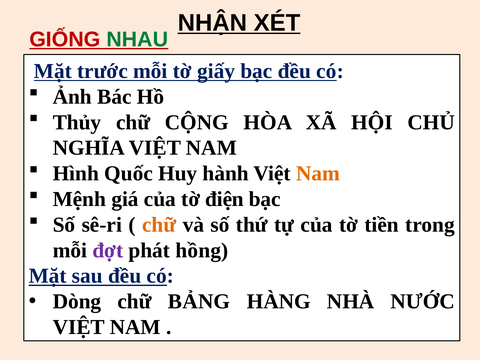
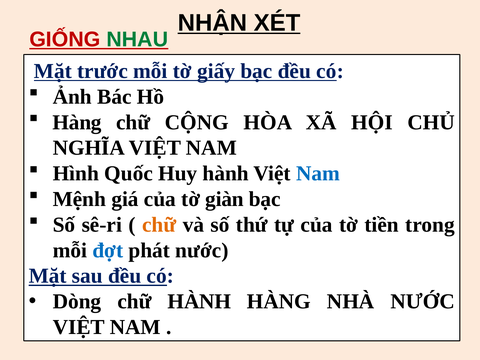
Thủy: Thủy -> Hàng (77, 122)
Nam colour: orange -> blue (318, 174)
điện: điện -> giàn (225, 199)
đợt colour: purple -> blue (108, 250)
phát hồng: hồng -> nước (202, 250)
chữ BẢNG: BẢNG -> HÀNH (199, 302)
